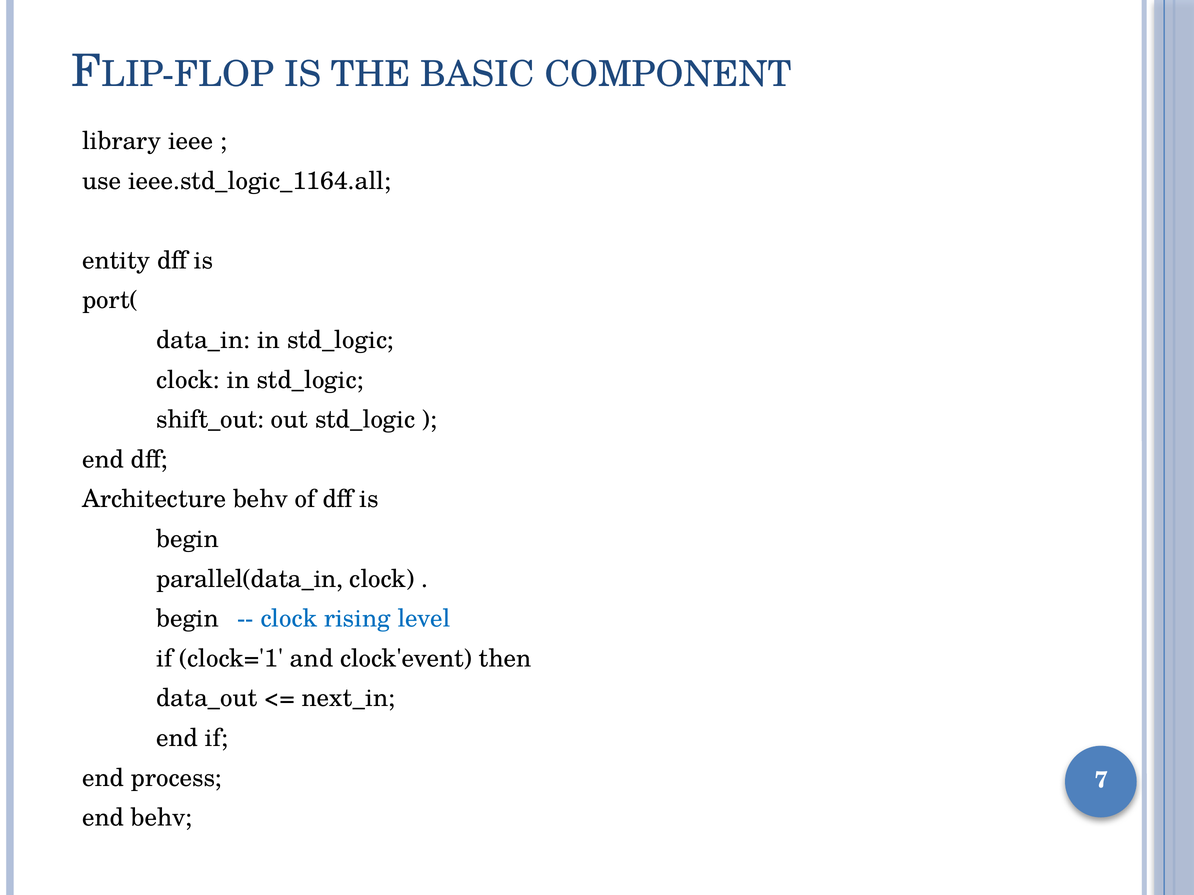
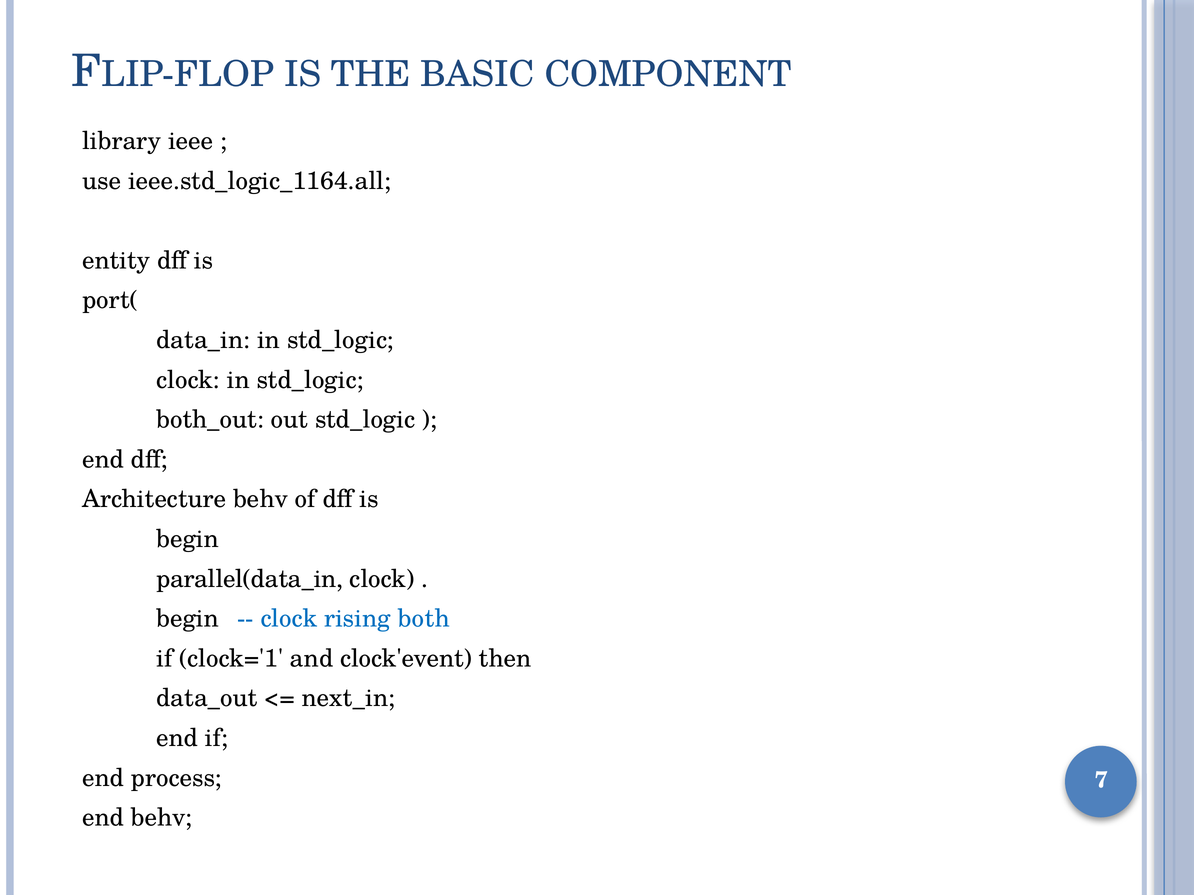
shift_out: shift_out -> both_out (210, 420)
level: level -> both (424, 619)
